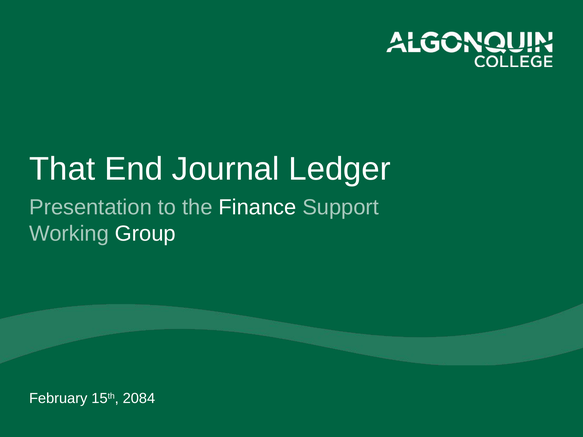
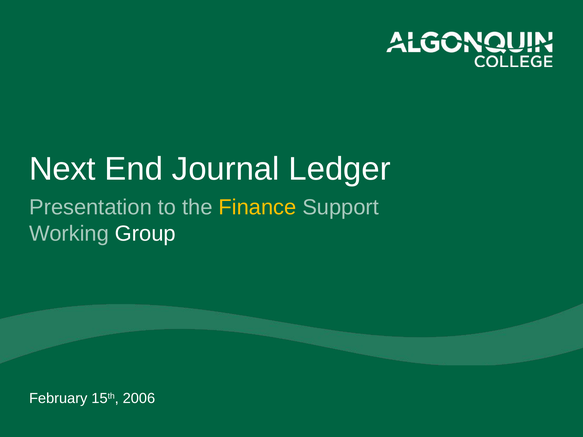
That: That -> Next (62, 169)
Finance colour: white -> yellow (257, 208)
2084: 2084 -> 2006 (139, 399)
